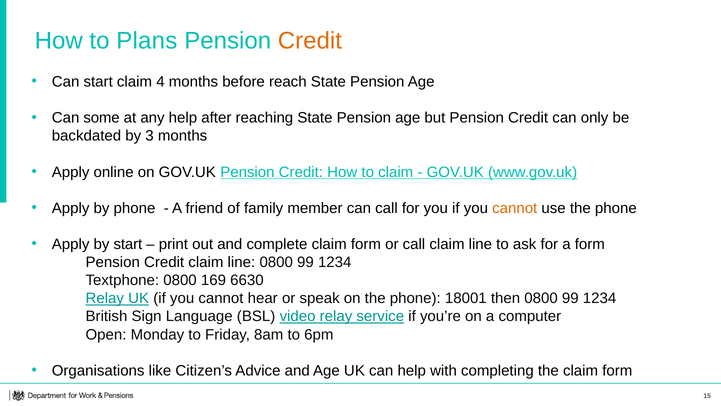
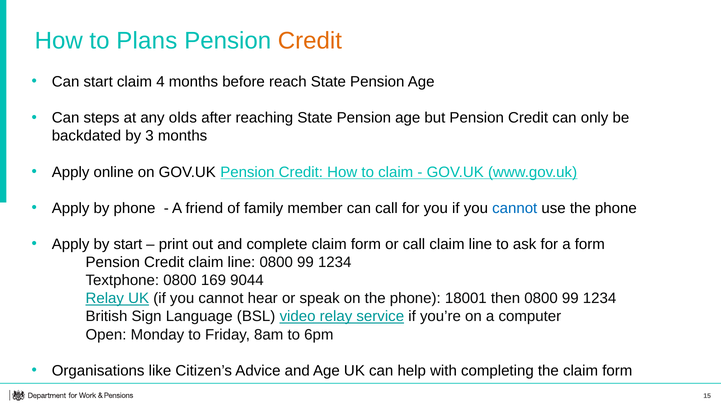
some: some -> steps (101, 118)
any help: help -> olds (183, 118)
cannot colour: orange -> blue (515, 208)
6630: 6630 -> 9044 (247, 280)
